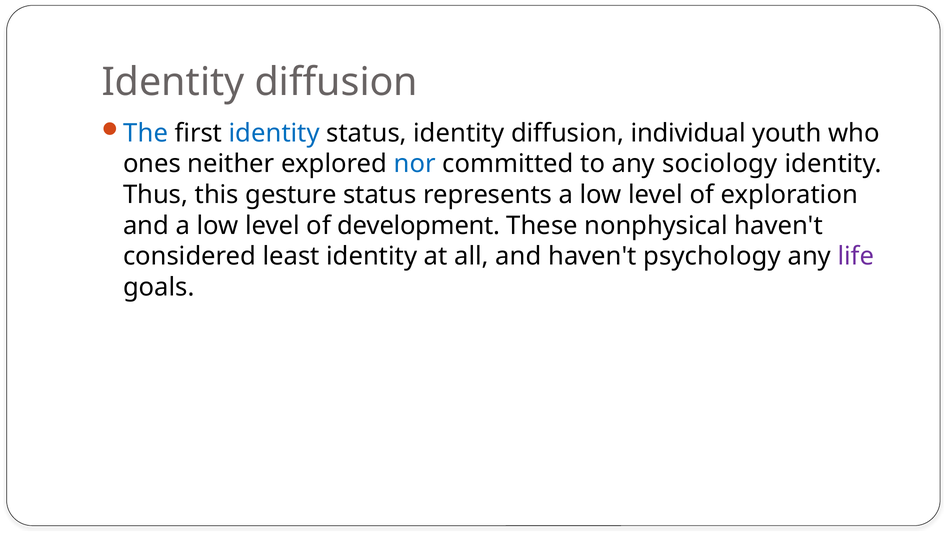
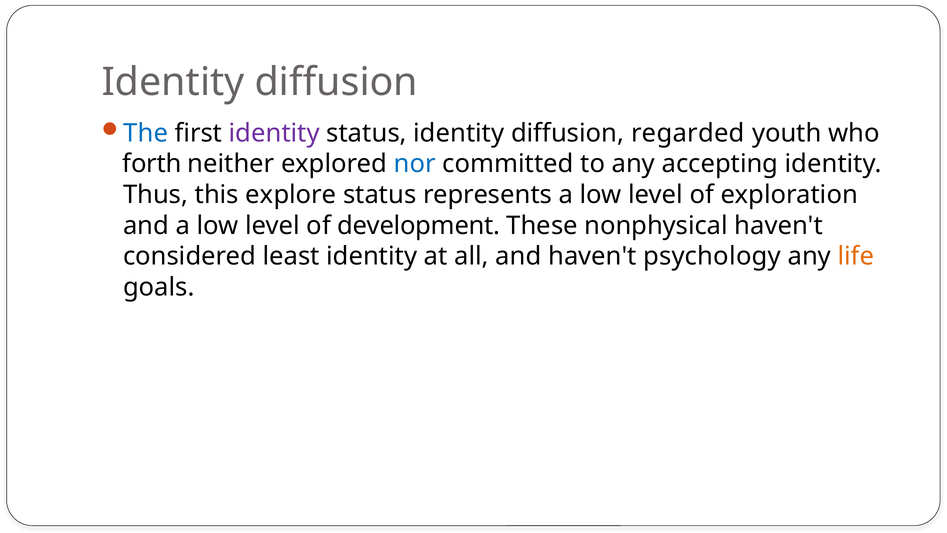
identity colour: blue -> purple (274, 133)
individual: individual -> regarded (688, 133)
ones: ones -> forth (152, 164)
sociology: sociology -> accepting (720, 164)
gesture: gesture -> explore (291, 195)
life colour: purple -> orange (856, 256)
